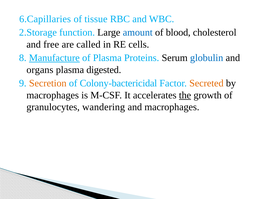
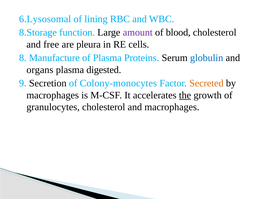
6.Capillaries: 6.Capillaries -> 6.Lysosomal (45, 19)
tissue: tissue -> lining (96, 19)
2.Storage: 2.Storage -> 8.Storage (38, 32)
amount colour: blue -> purple (138, 32)
called: called -> pleura (89, 44)
Manufacture underline: present -> none (54, 58)
Secretion colour: orange -> black (48, 83)
Colony-bactericidal: Colony-bactericidal -> Colony-monocytes (118, 83)
granulocytes wandering: wandering -> cholesterol (104, 107)
